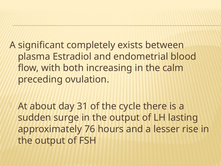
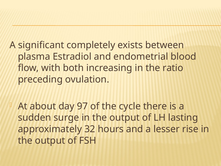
calm: calm -> ratio (173, 68)
31: 31 -> 97 (82, 106)
76: 76 -> 32 (90, 129)
